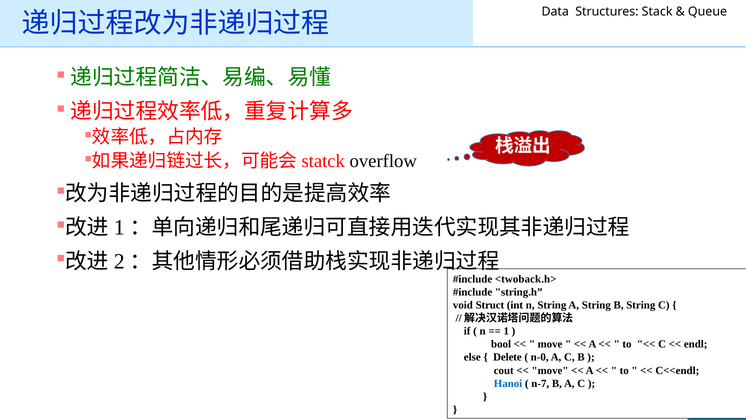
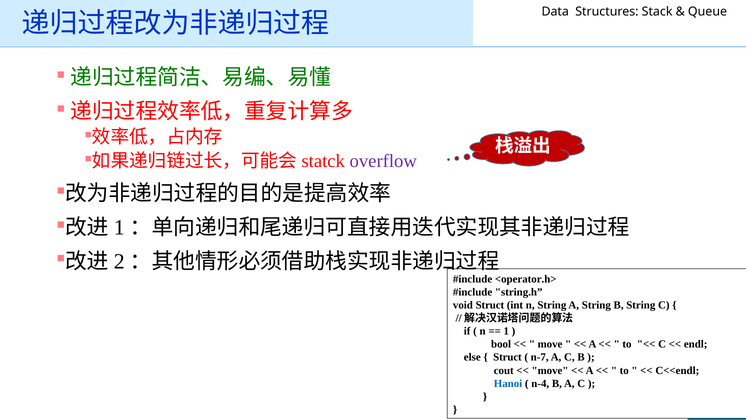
overflow colour: black -> purple (383, 161)
<twoback.h>: <twoback.h> -> <operator.h> (526, 279)
Delete: Delete -> Struct (507, 357)
n-0: n-0 -> n-7 (540, 357)
n-7: n-7 -> n-4 (540, 383)
